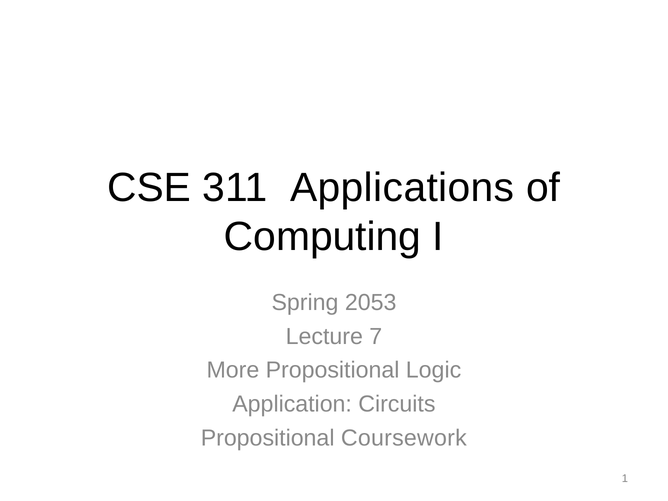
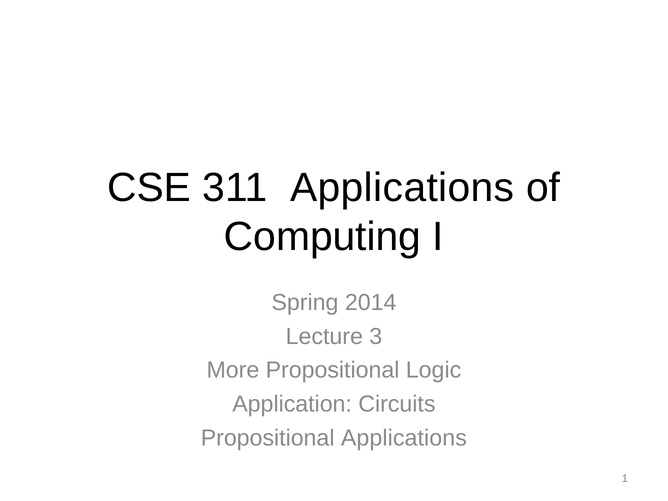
2053: 2053 -> 2014 (371, 303)
7: 7 -> 3 (376, 337)
Propositional Coursework: Coursework -> Applications (404, 438)
